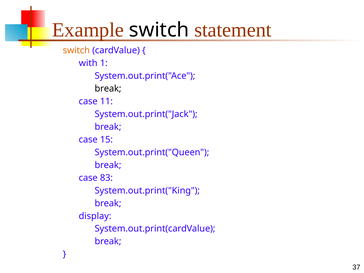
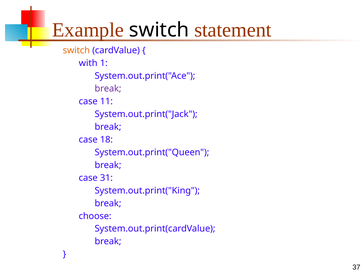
break colour: black -> purple (108, 89)
15: 15 -> 18 (106, 140)
83: 83 -> 31 (106, 178)
display: display -> choose (95, 216)
